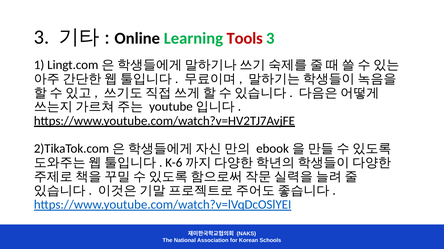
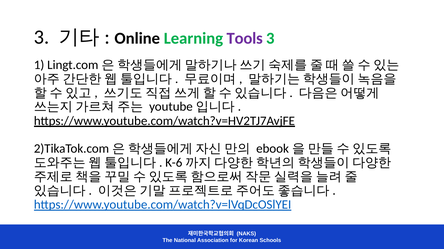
Tools colour: red -> purple (245, 39)
